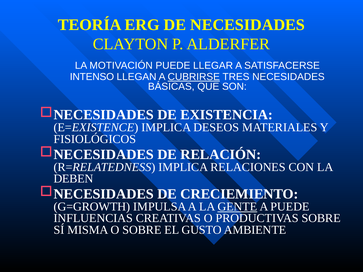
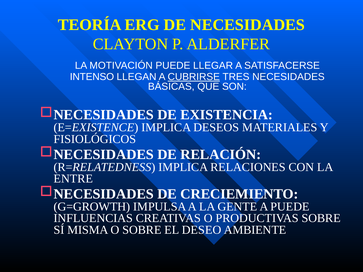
DEBEN: DEBEN -> ENTRE (73, 179)
GENTE underline: present -> none (237, 207)
GUSTO: GUSTO -> DESEO (202, 230)
